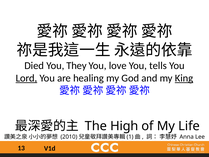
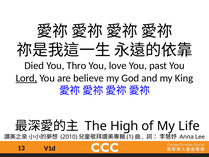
They: They -> Thro (76, 65)
tells: tells -> past (158, 65)
healing: healing -> believe (89, 78)
King underline: present -> none (184, 78)
